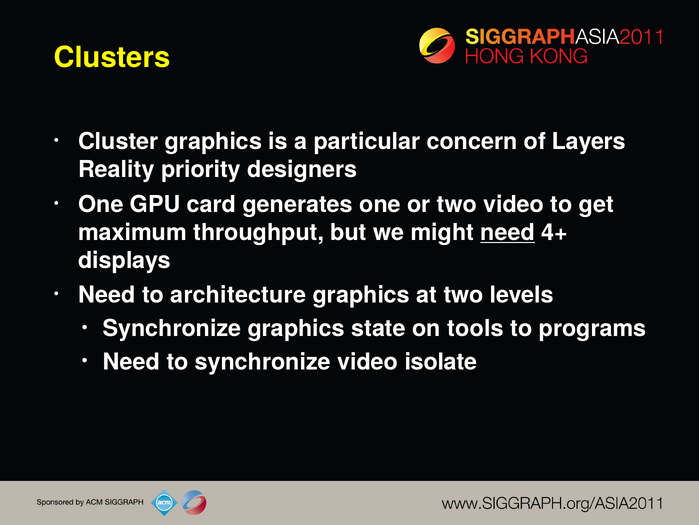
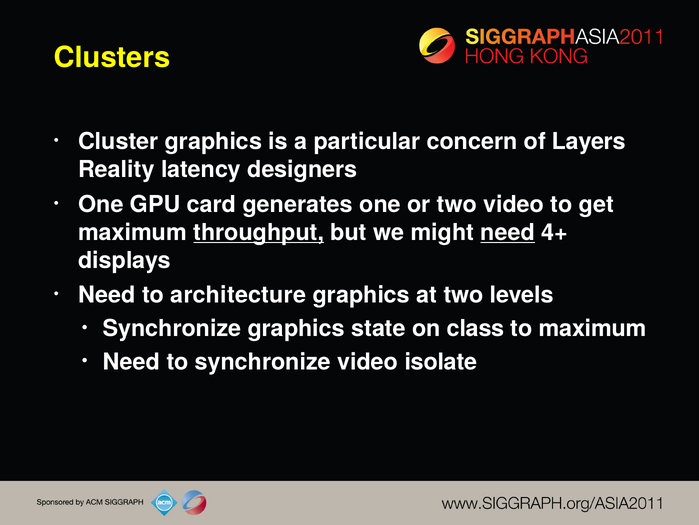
priority: priority -> latency (201, 169)
throughput underline: none -> present (259, 232)
tools: tools -> class (476, 328)
to programs: programs -> maximum (593, 328)
